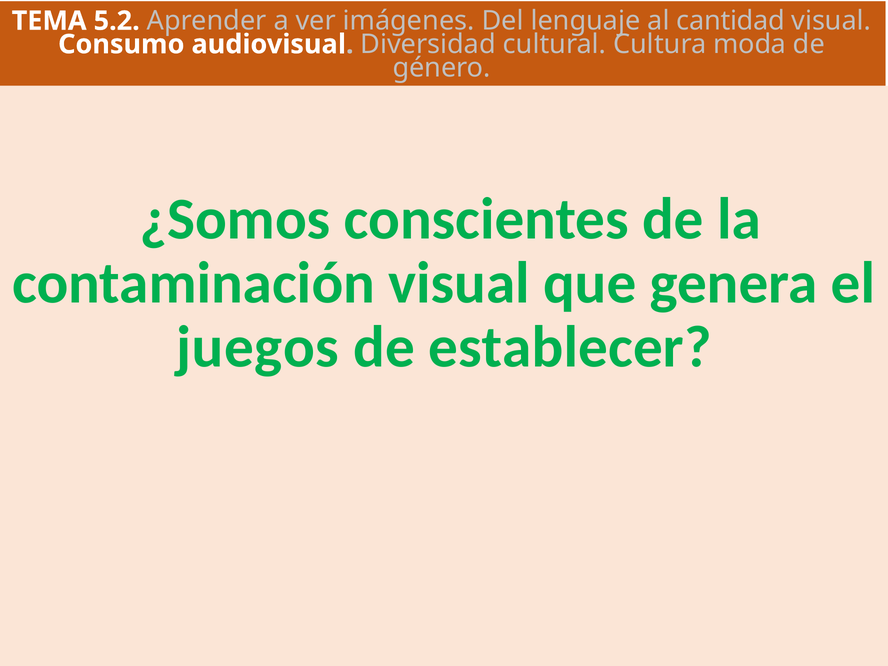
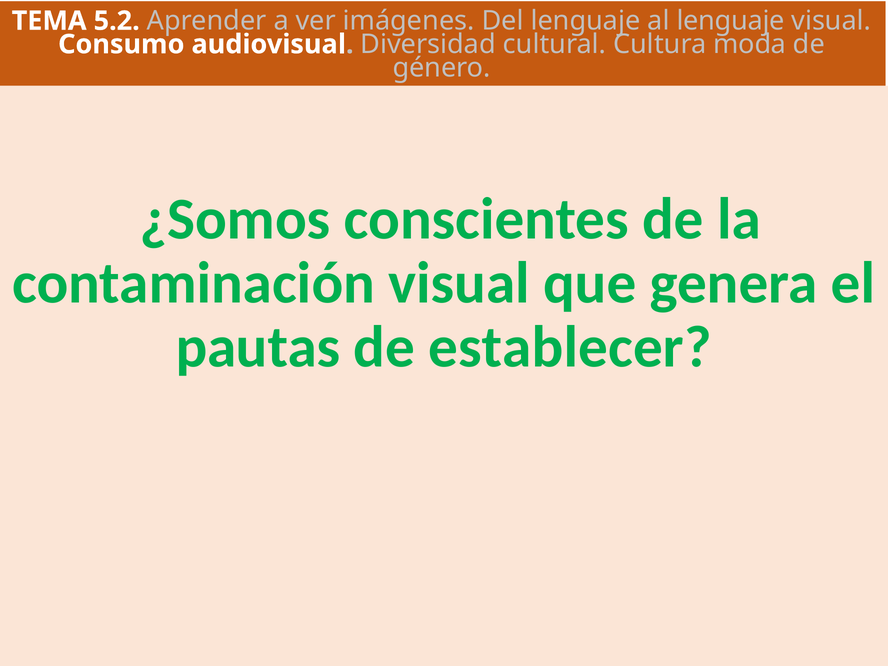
al cantidad: cantidad -> lenguaje (731, 21)
juegos: juegos -> pautas (258, 347)
